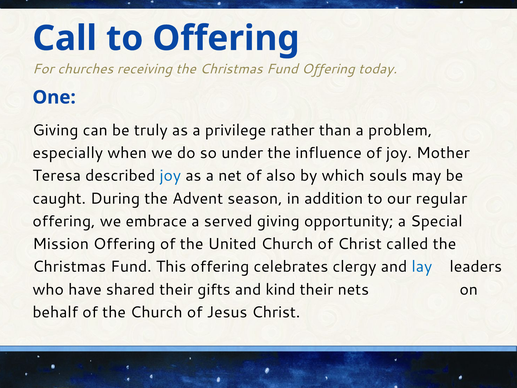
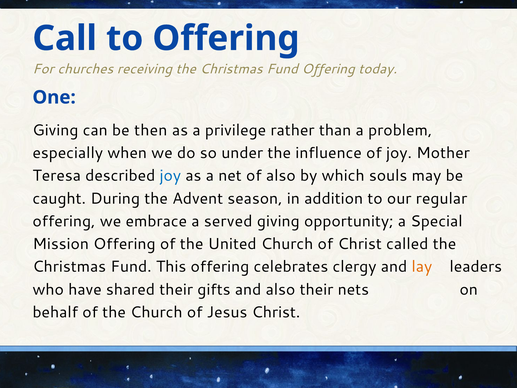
truly: truly -> then (151, 130)
lay colour: blue -> orange (422, 267)
and kind: kind -> also (280, 289)
